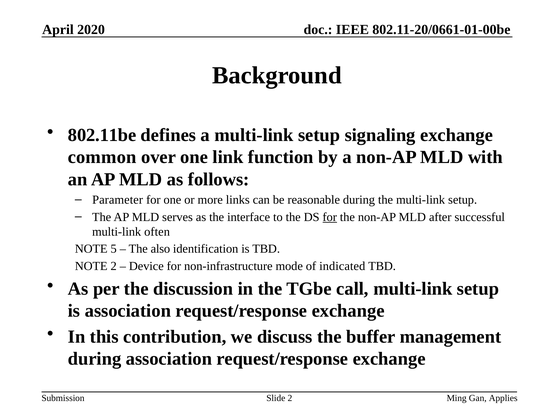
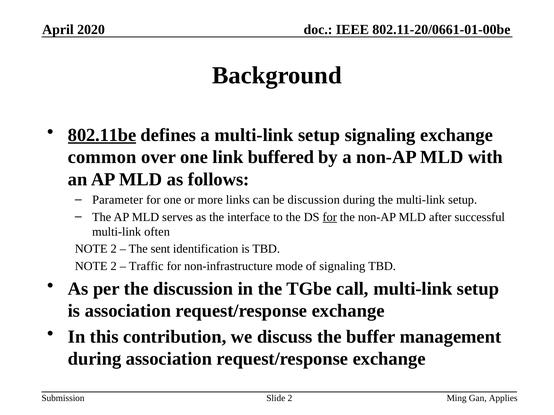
802.11be underline: none -> present (102, 135)
function: function -> buffered (281, 157)
be reasonable: reasonable -> discussion (314, 200)
5: 5 -> 2 (114, 249)
also: also -> sent (160, 249)
Device: Device -> Traffic (146, 266)
of indicated: indicated -> signaling (342, 266)
